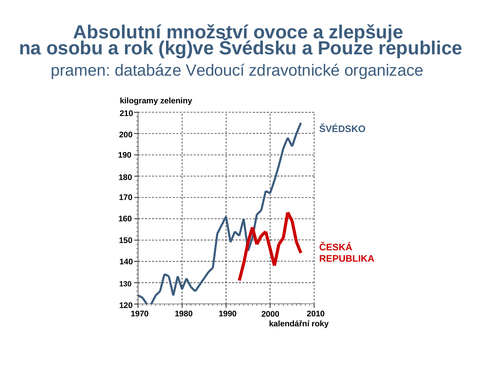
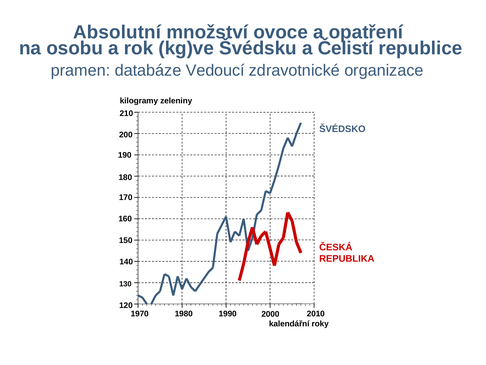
zlepšuje: zlepšuje -> opatření (366, 32)
Pouze: Pouze -> Čelistí (346, 48)
